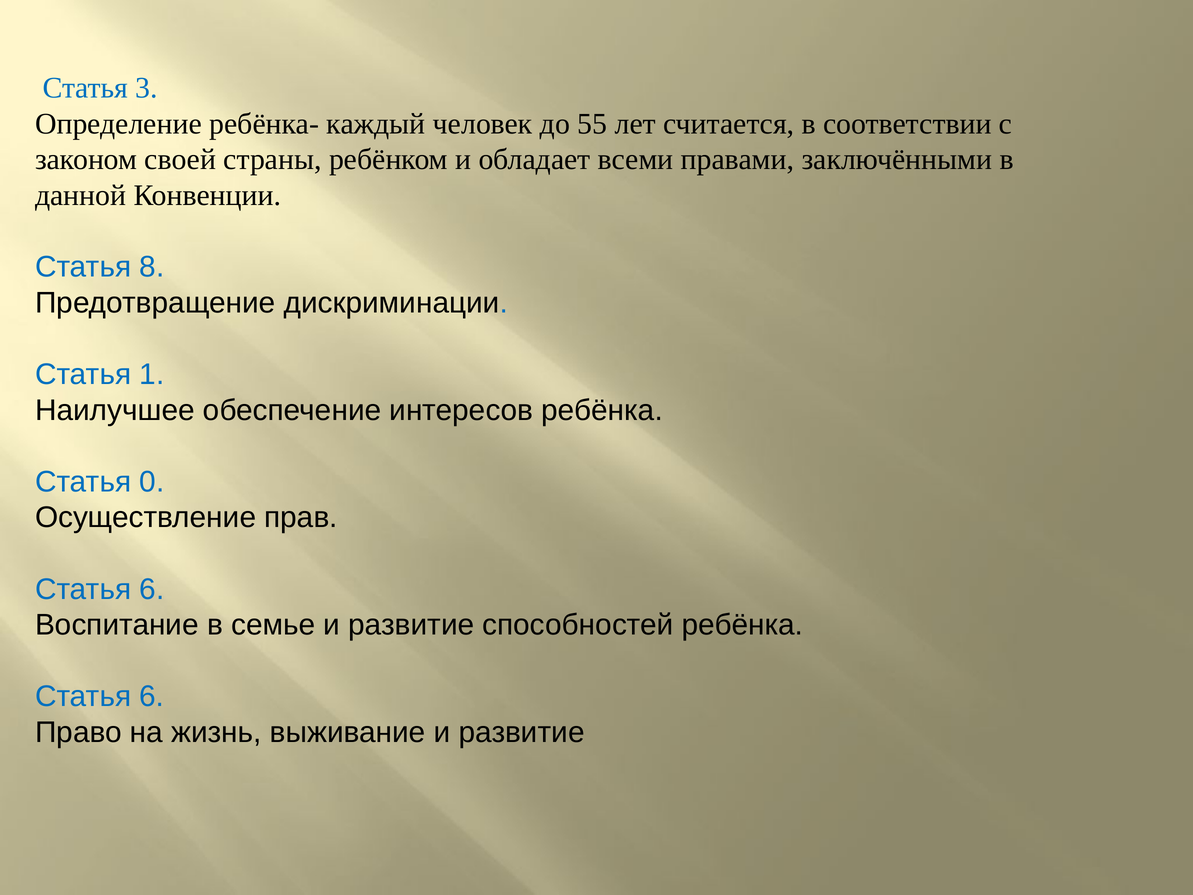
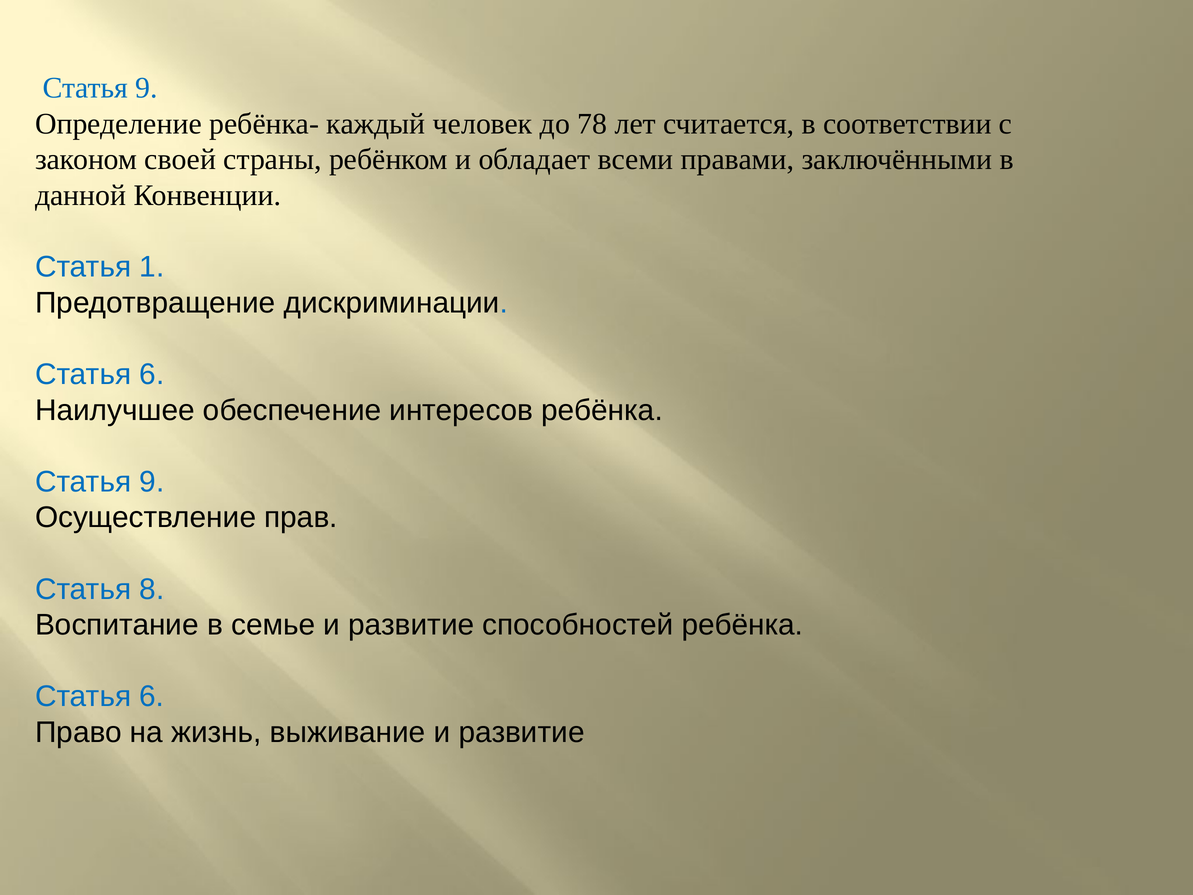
3: 3 -> 9 (147, 88)
55: 55 -> 78 (592, 124)
8: 8 -> 1 (152, 267)
1: 1 -> 6 (152, 374)
0: 0 -> 9 (152, 482)
6: 6 -> 8 (152, 589)
